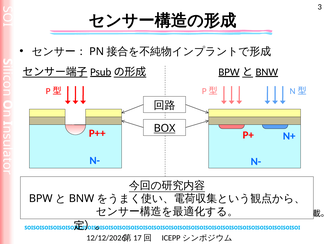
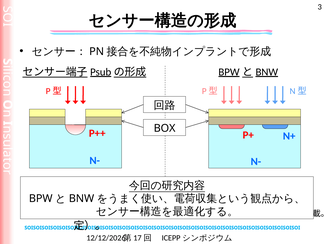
BOX underline: present -> none (165, 128)
